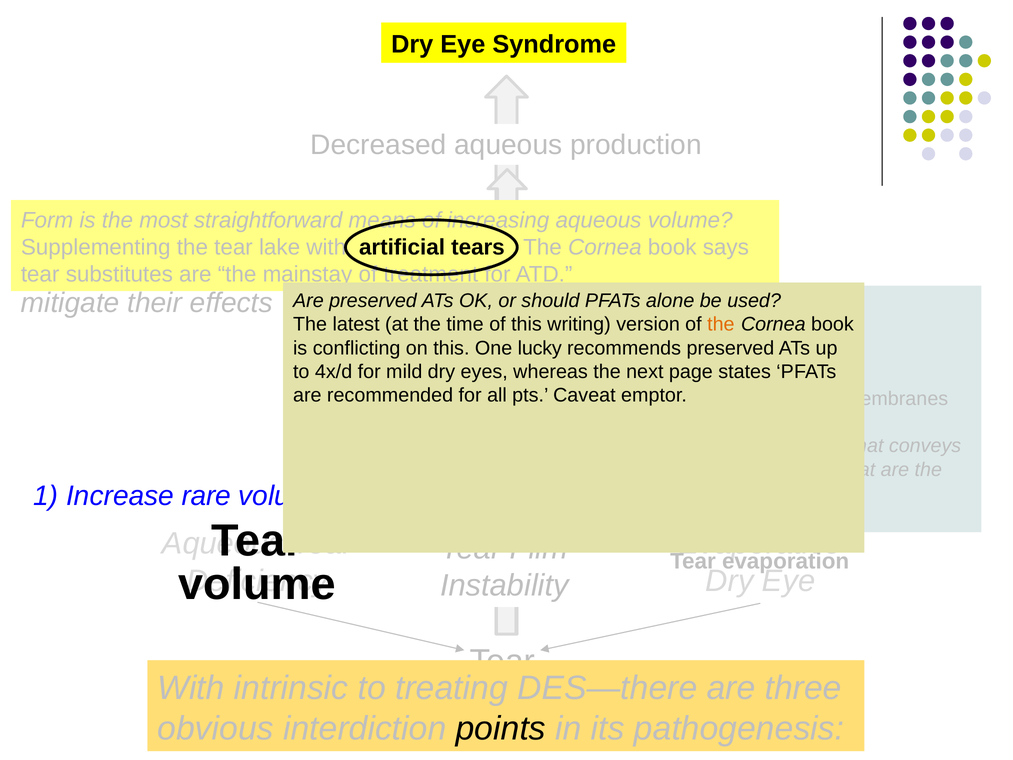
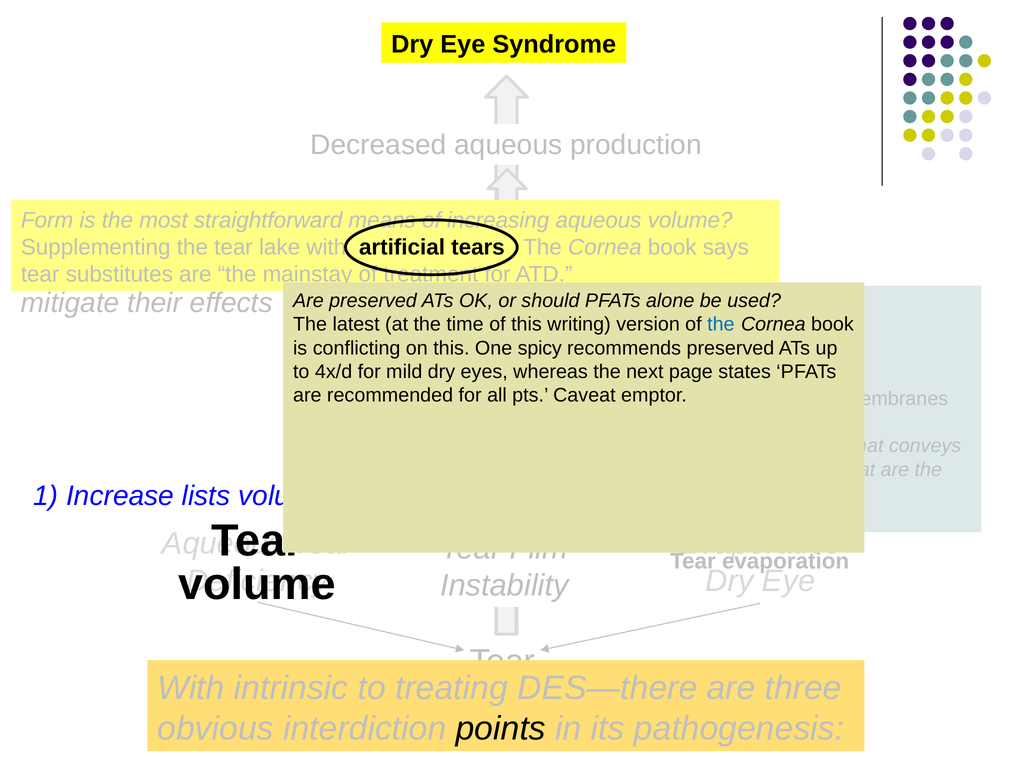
the colour: orange -> blue (721, 324)
lucky: lucky -> spicy (540, 348)
rare: rare -> lists (206, 496)
